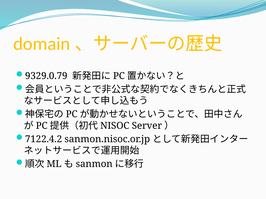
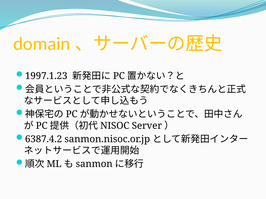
9329.0.79: 9329.0.79 -> 1997.1.23 (46, 76)
7122.4.2: 7122.4.2 -> 6387.4.2 (44, 139)
